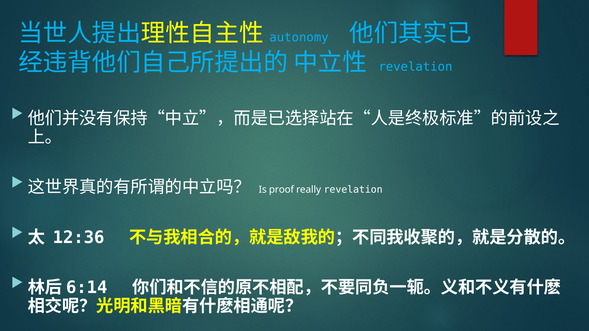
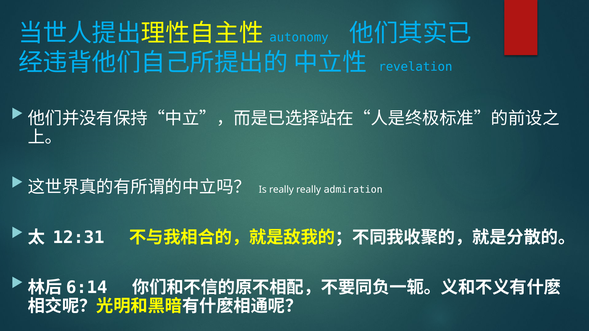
Is proof: proof -> really (281, 190)
really revelation: revelation -> admiration (353, 190)
12:36: 12:36 -> 12:31 (79, 238)
